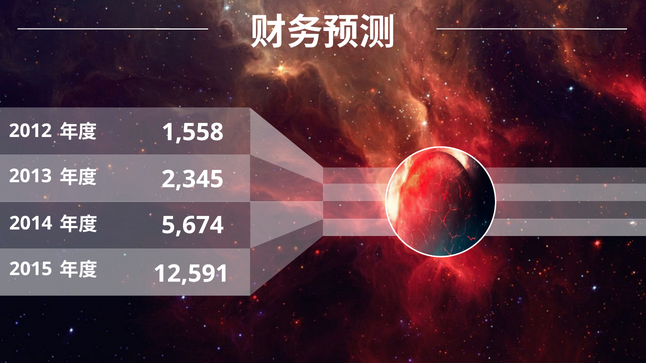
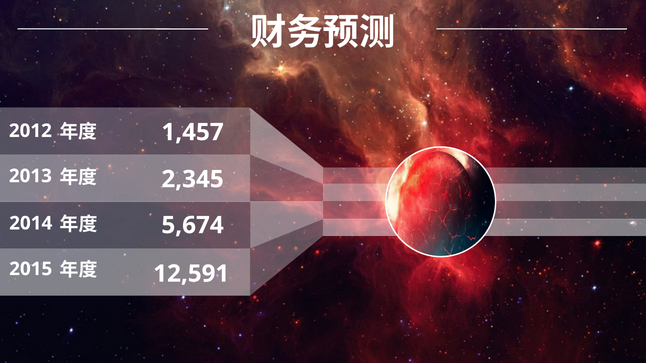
1,558: 1,558 -> 1,457 (193, 132)
